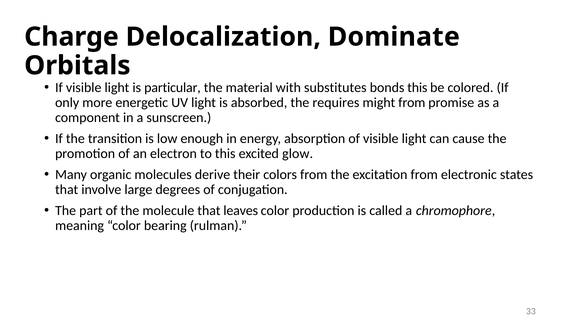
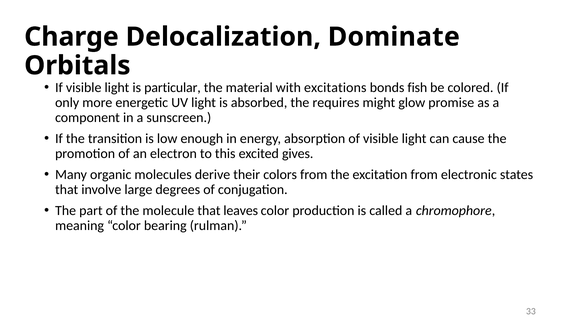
substitutes: substitutes -> excitations (335, 88)
bonds this: this -> fish (417, 88)
might from: from -> glow (412, 103)
glow: glow -> gives (298, 154)
